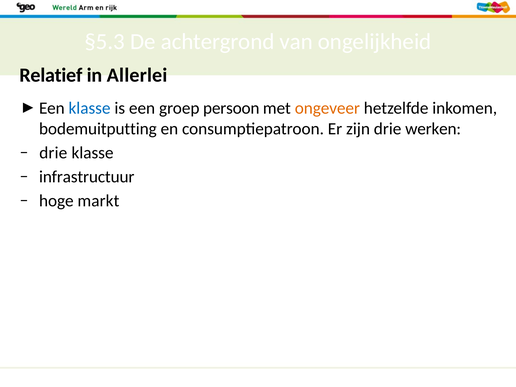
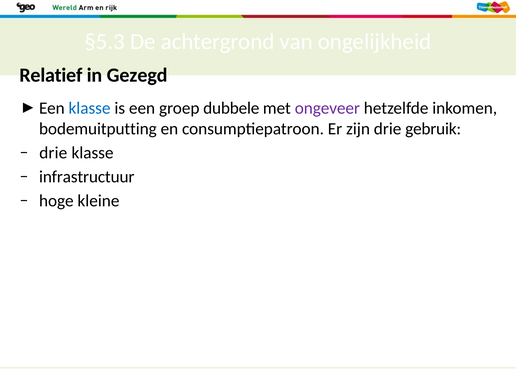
Allerlei: Allerlei -> Gezegd (137, 75)
persoon: persoon -> dubbele (231, 108)
ongeveer colour: orange -> purple (327, 108)
werken: werken -> gebruik (433, 129)
markt: markt -> kleine (98, 201)
